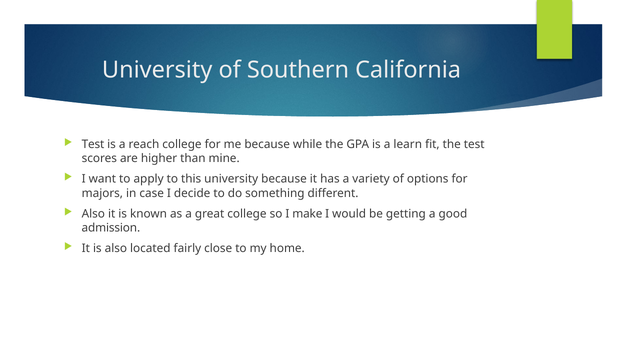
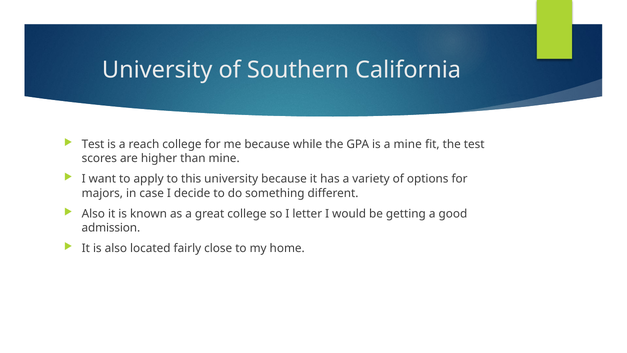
a learn: learn -> mine (408, 144)
make: make -> letter (307, 214)
